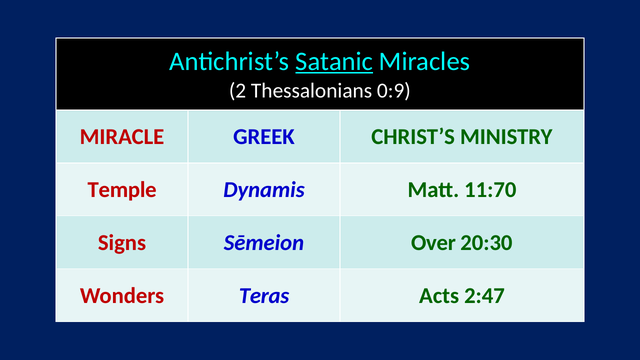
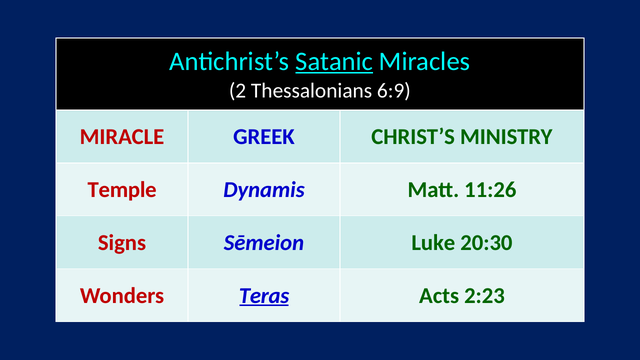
0:9: 0:9 -> 6:9 (394, 90)
11:70: 11:70 -> 11:26 (490, 190)
Over: Over -> Luke (433, 243)
Teras underline: none -> present (264, 296)
2:47: 2:47 -> 2:23 (484, 296)
